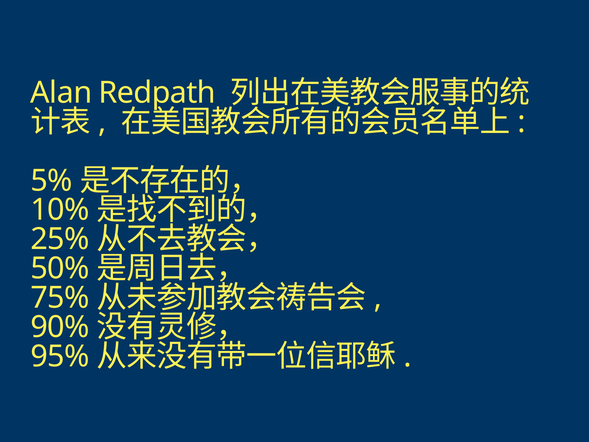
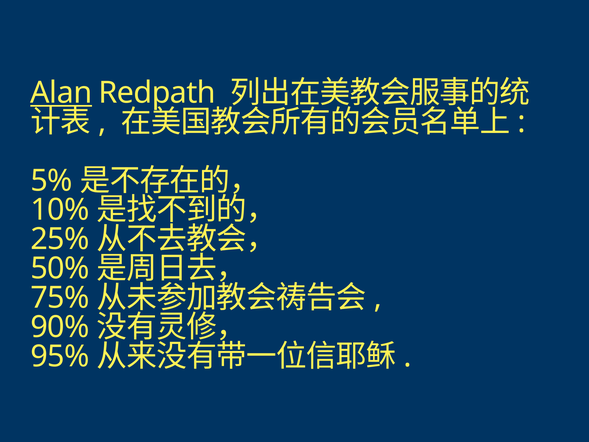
Alan underline: none -> present (61, 93)
